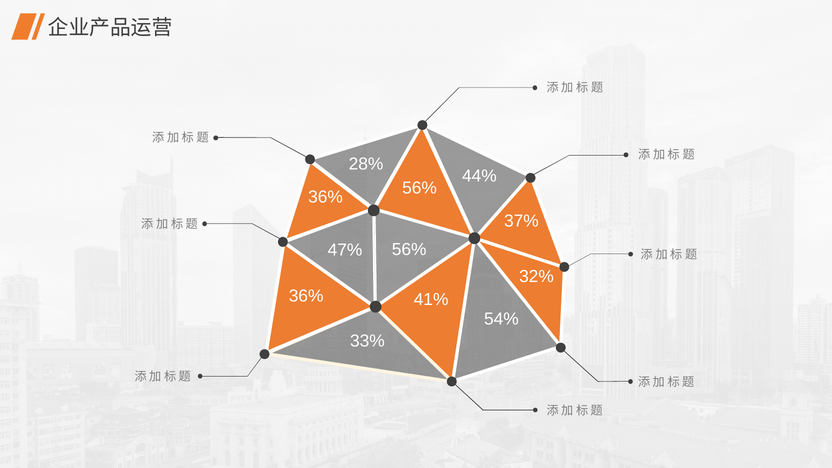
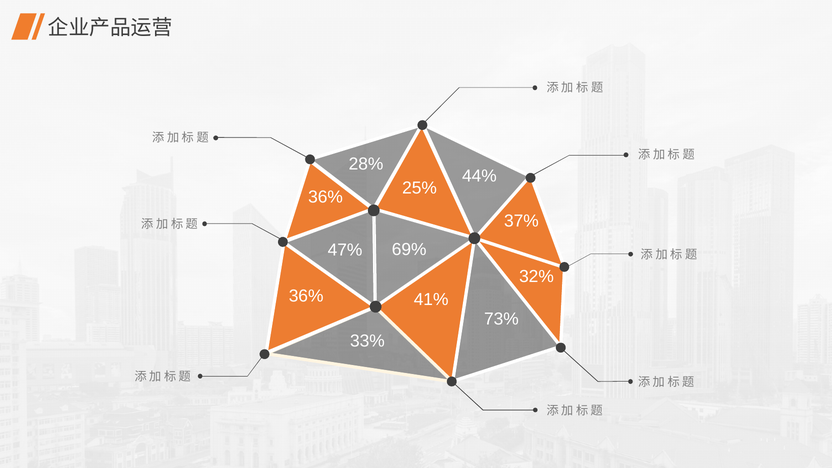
56%: 56% -> 25% (420, 188)
56%: 56% -> 69% (409, 250)
54%: 54% -> 73% (501, 319)
